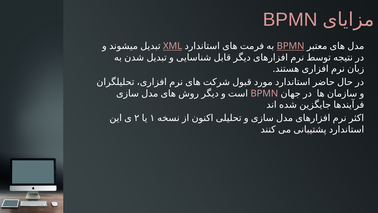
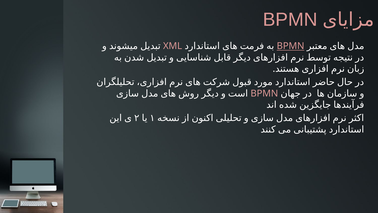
XML underline: present -> none (173, 46)
